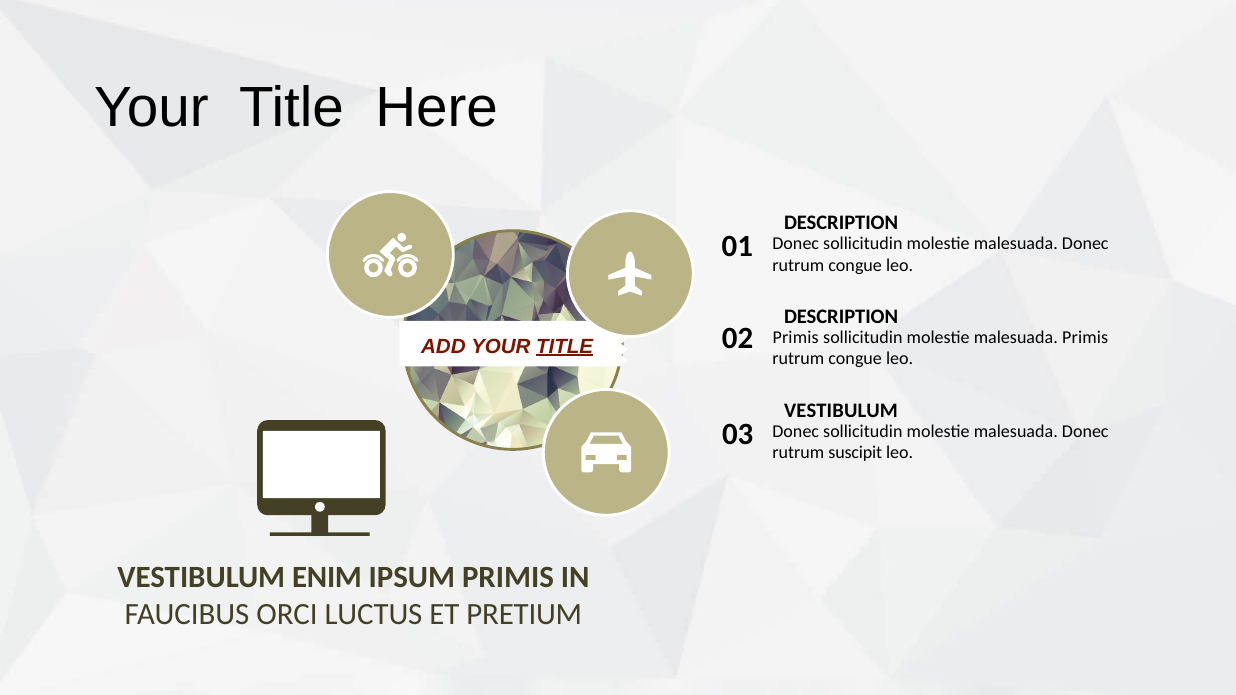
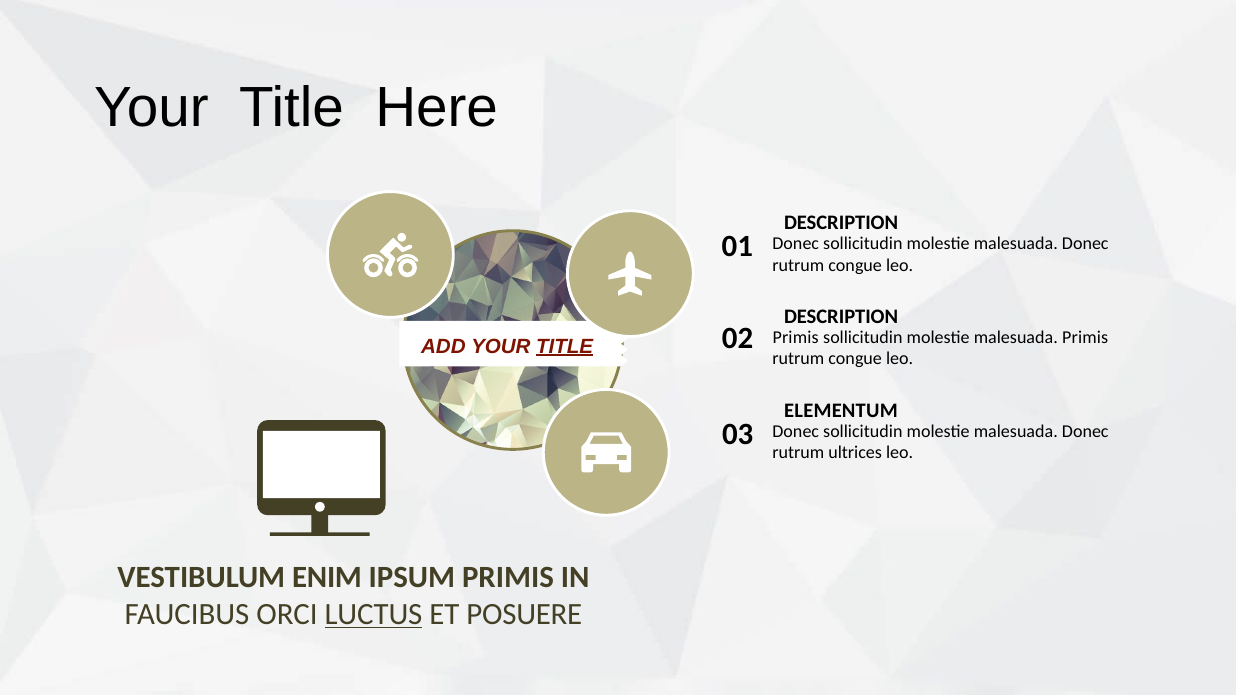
VESTIBULUM: VESTIBULUM -> ELEMENTUM (841, 411)
suscipit: suscipit -> ultrices (855, 453)
LUCTUS underline: none -> present (374, 614)
PRETIUM: PRETIUM -> POSUERE (524, 614)
